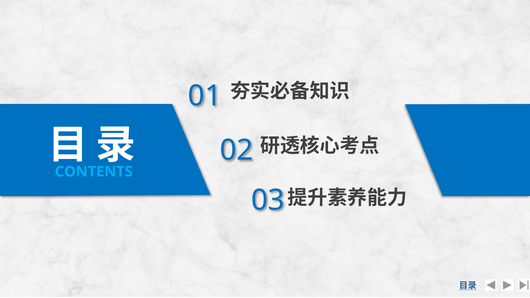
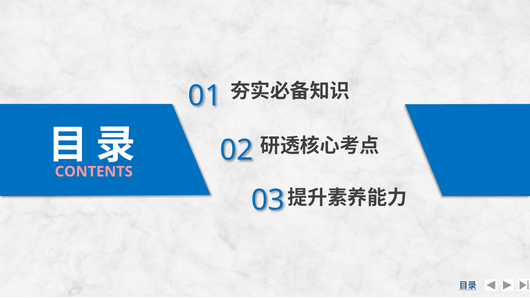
CONTENTS colour: light blue -> pink (94, 172)
